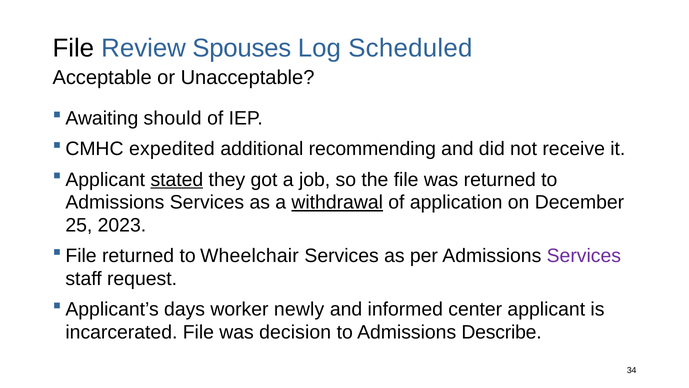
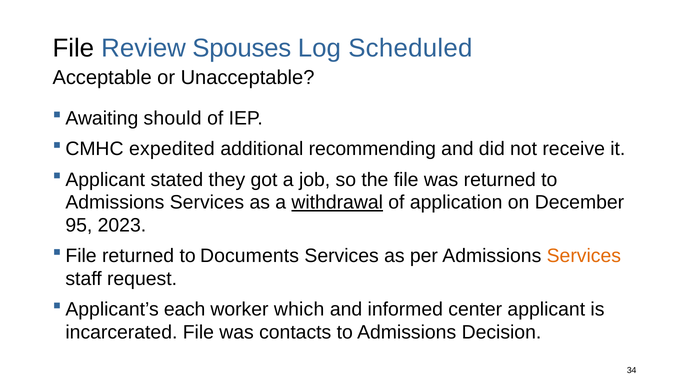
stated underline: present -> none (177, 179)
25: 25 -> 95 (79, 225)
Wheelchair: Wheelchair -> Documents (250, 256)
Services colour: purple -> orange (584, 256)
days: days -> each (185, 309)
newly: newly -> which (299, 309)
decision: decision -> contacts (295, 332)
Describe: Describe -> Decision (501, 332)
